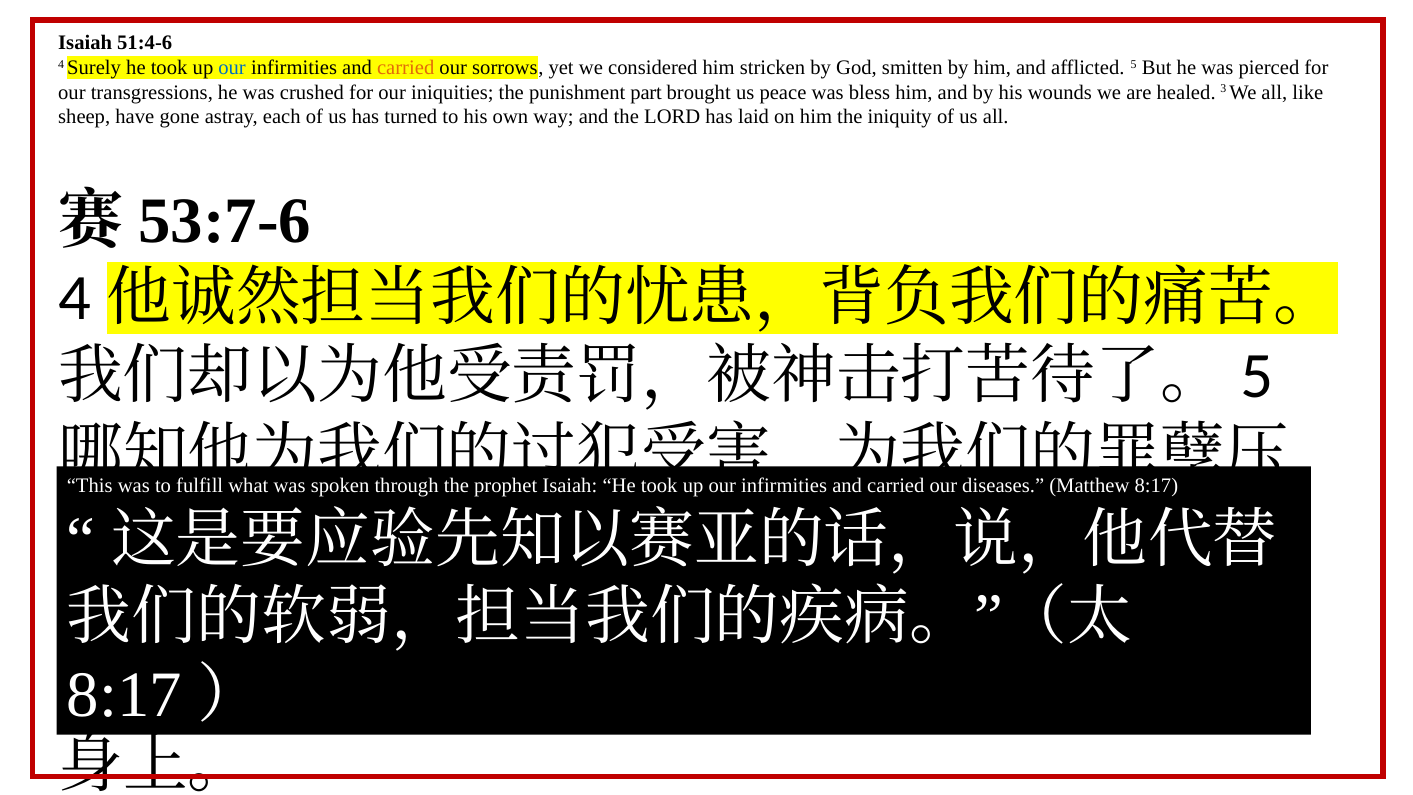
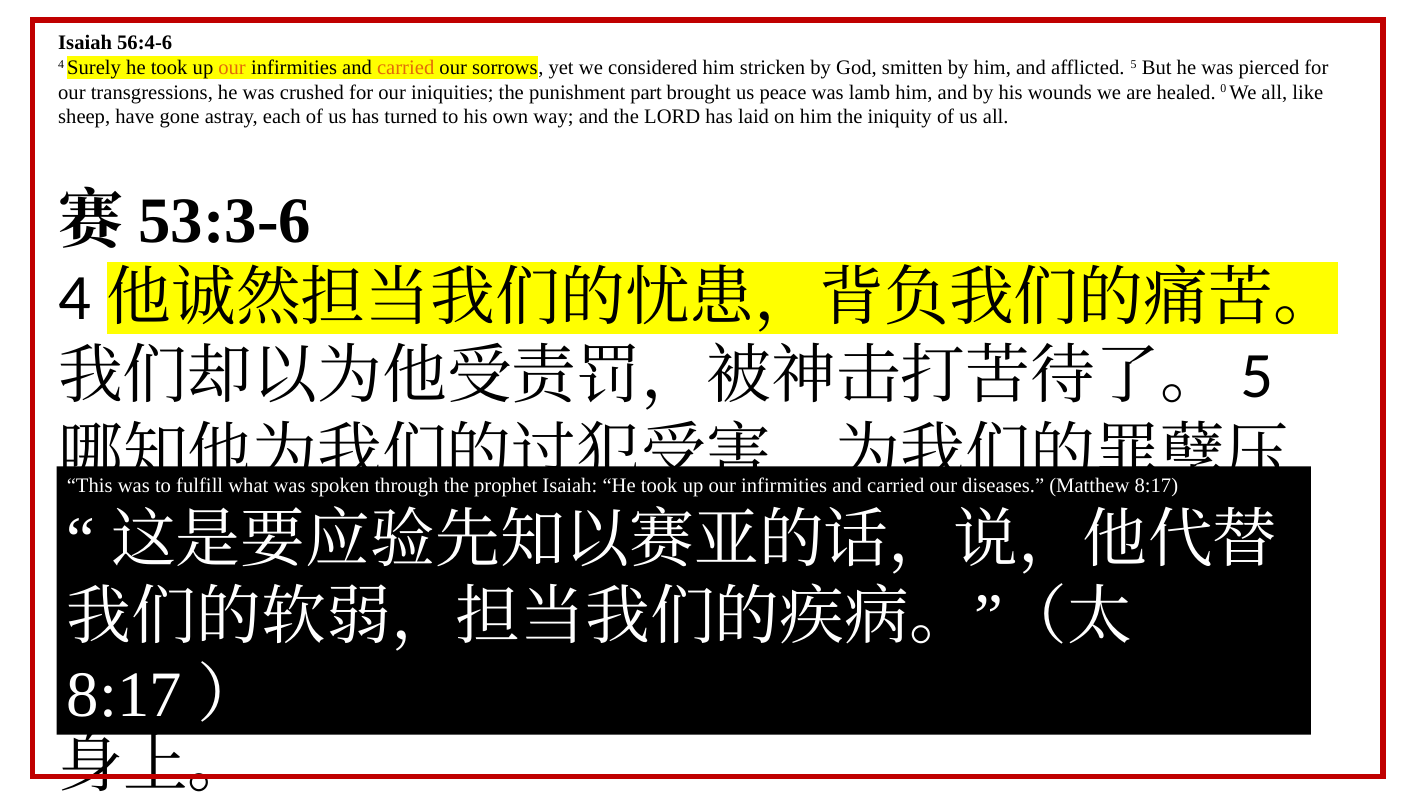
51:4-6: 51:4-6 -> 56:4-6 (145, 43)
our colour: blue -> orange (232, 68)
bless: bless -> lamb (869, 92)
3: 3 -> 0 (1223, 89)
53:7-6: 53:7-6 -> 53:3-6 (225, 221)
